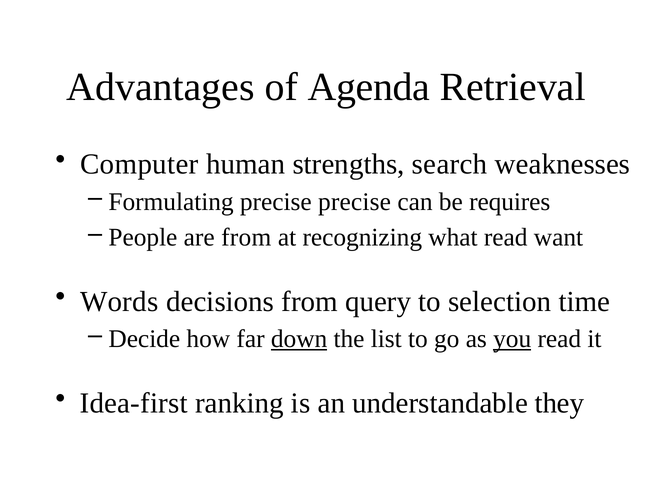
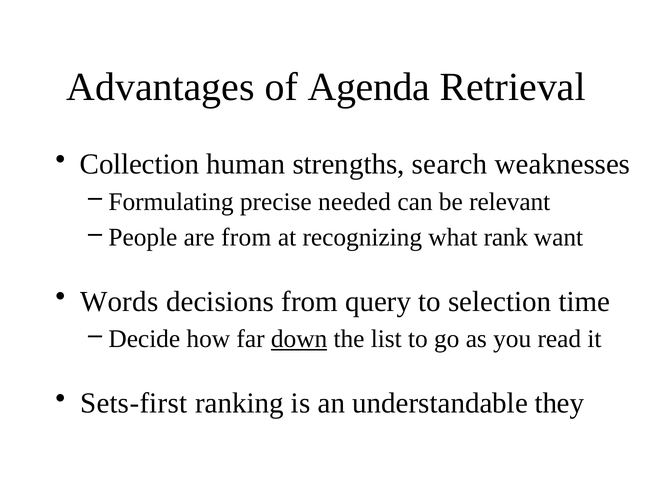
Computer: Computer -> Collection (140, 164)
precise precise: precise -> needed (354, 202)
requires: requires -> relevant (510, 202)
what read: read -> rank (506, 237)
you underline: present -> none (512, 339)
Idea-first: Idea-first -> Sets-first (134, 403)
